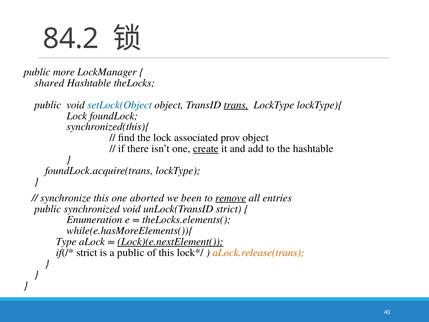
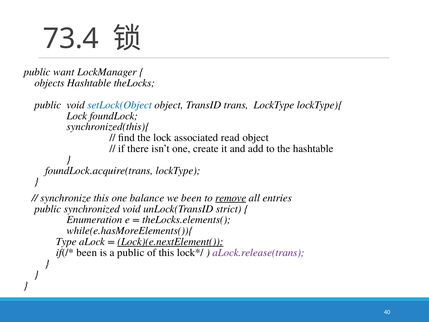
84.2: 84.2 -> 73.4 (71, 39)
more: more -> want (64, 72)
shared: shared -> objects (49, 83)
trans underline: present -> none (236, 105)
prov: prov -> read (230, 138)
create underline: present -> none (206, 149)
aborted: aborted -> balance (147, 198)
strict: strict -> been (87, 252)
aLock.release(trans colour: orange -> purple (258, 252)
